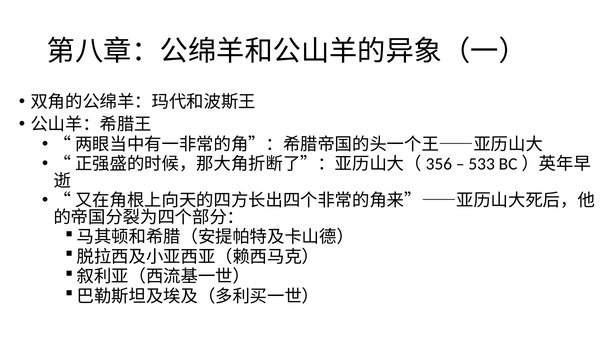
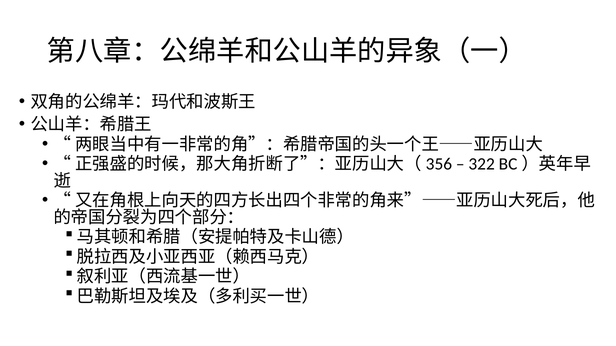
533: 533 -> 322 (482, 164)
